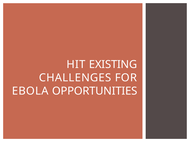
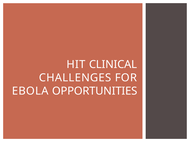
EXISTING: EXISTING -> CLINICAL (113, 65)
